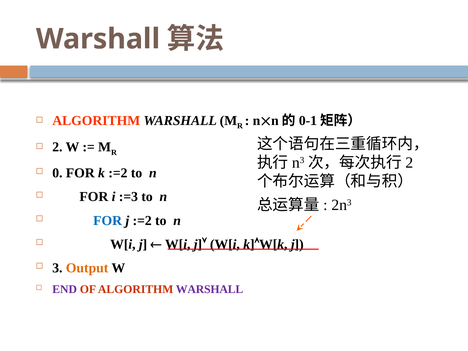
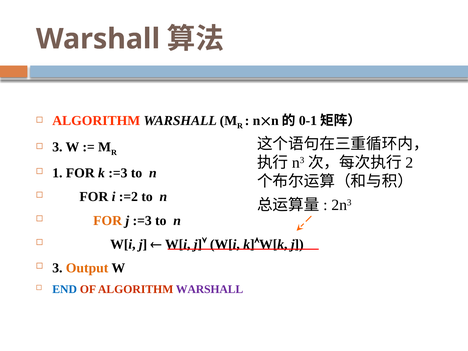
2: 2 -> 3 (57, 147)
0: 0 -> 1 (57, 173)
k :=2: :=2 -> :=3 (118, 173)
:=3: :=3 -> :=2 (128, 197)
FOR colour: blue -> orange (108, 221)
j :=2: :=2 -> :=3 (142, 221)
END colour: purple -> blue (65, 289)
